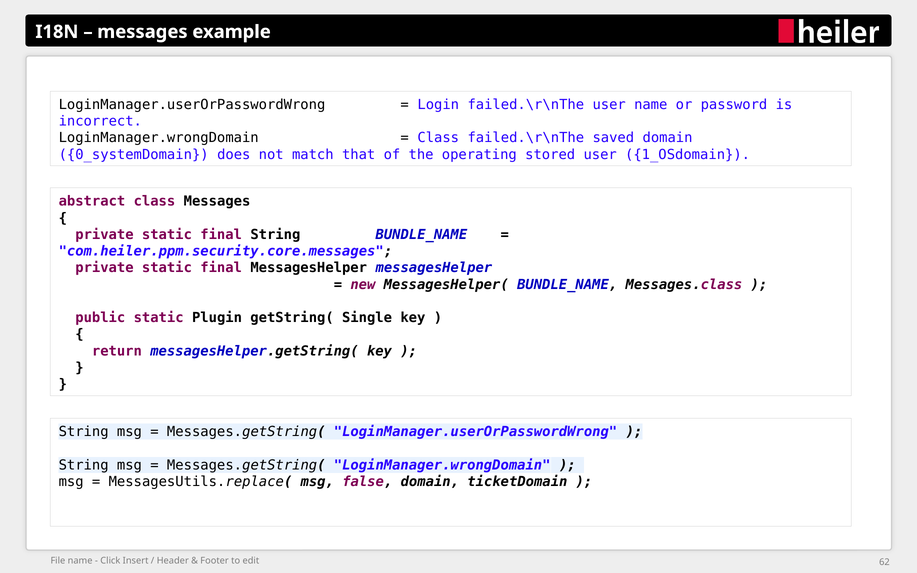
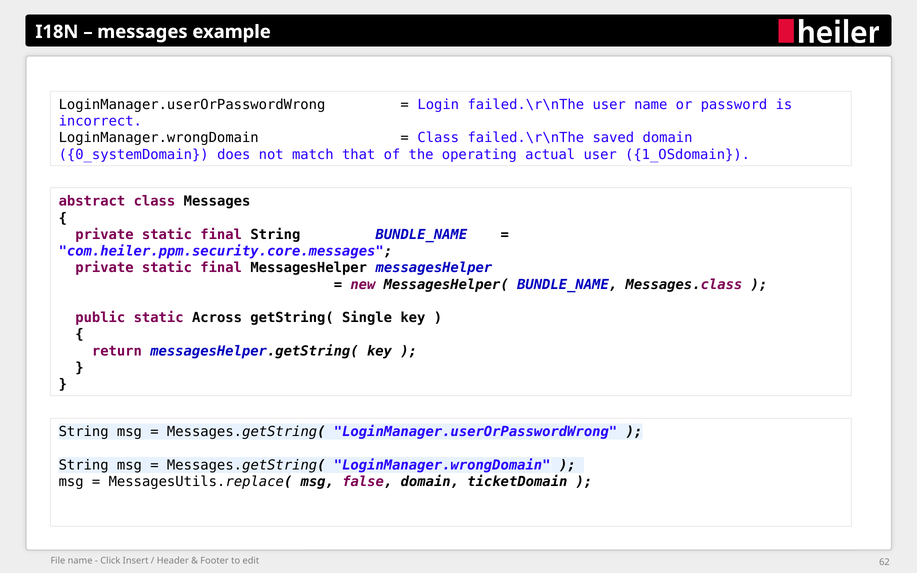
stored: stored -> actual (550, 155)
Plugin: Plugin -> Across (217, 318)
